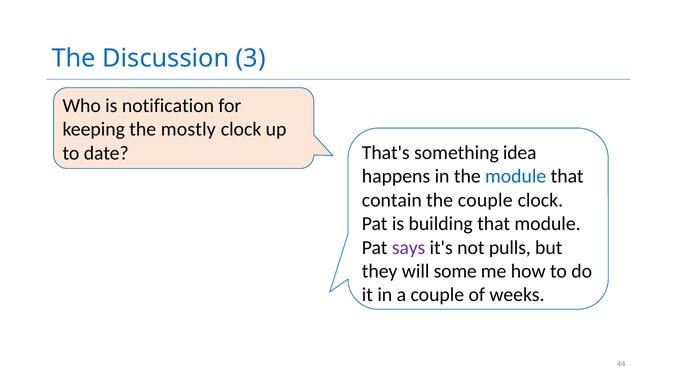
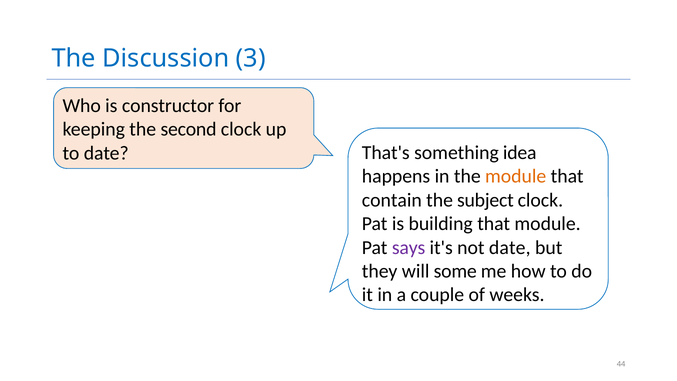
notification: notification -> constructor (168, 106)
mostly: mostly -> second (189, 129)
module colour: blue -> orange (516, 176)
the couple: couple -> subject (485, 200)
not pulls: pulls -> date (510, 247)
